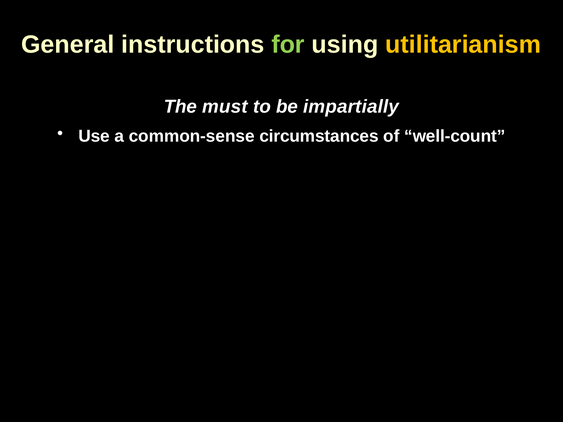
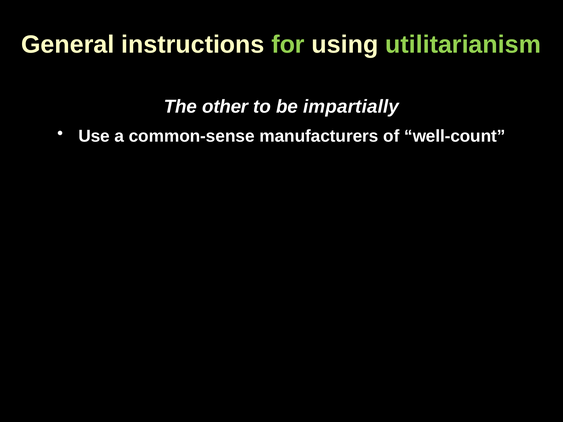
utilitarianism colour: yellow -> light green (463, 45)
must: must -> other (225, 107)
circumstances: circumstances -> manufacturers (319, 136)
